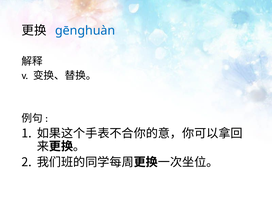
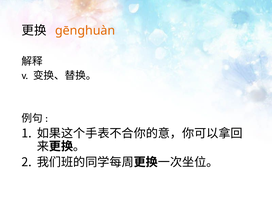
gēnghuàn colour: blue -> orange (85, 31)
